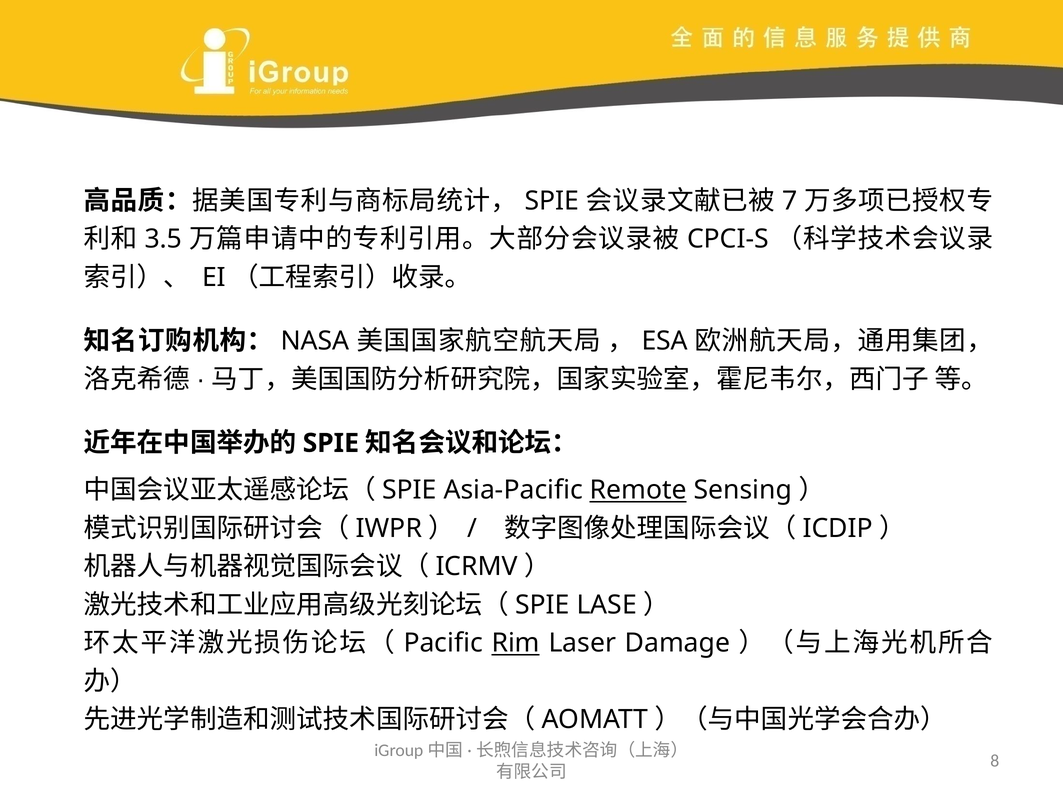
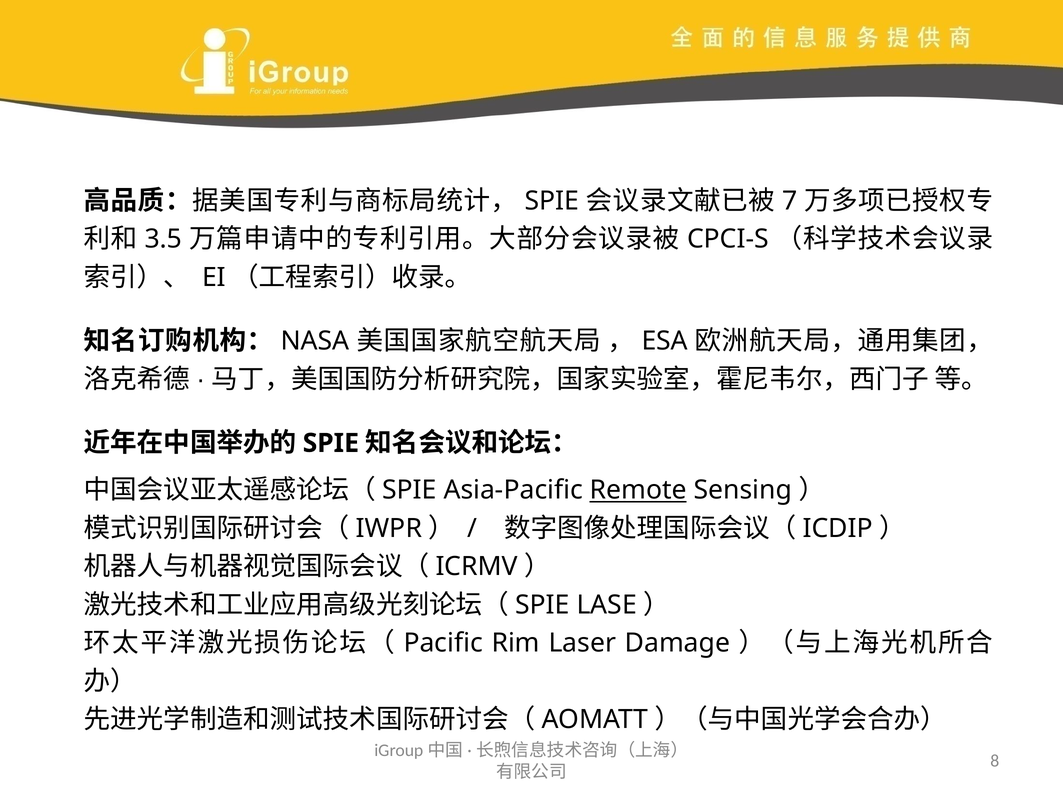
Rim underline: present -> none (516, 643)
